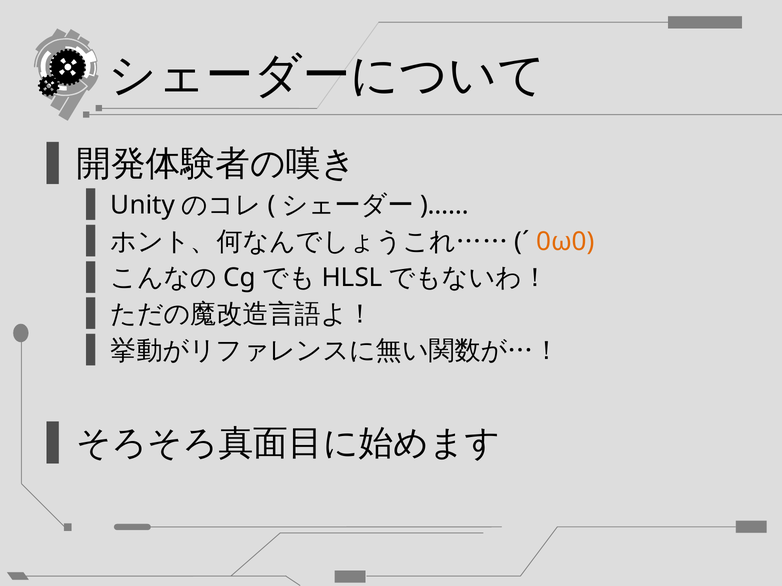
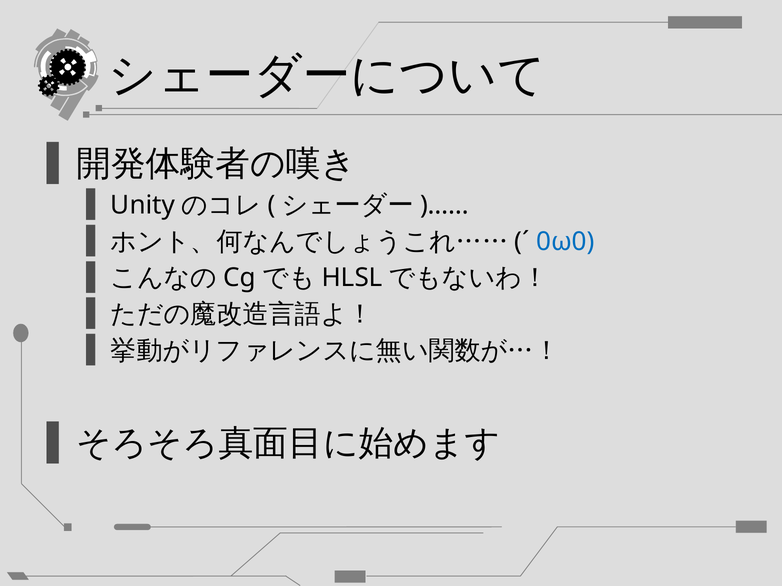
0ω0 colour: orange -> blue (565, 242)
